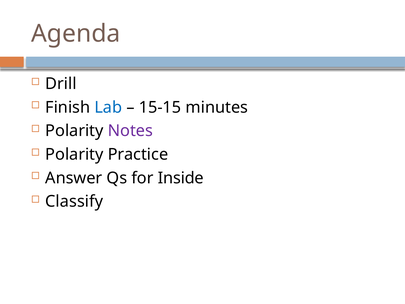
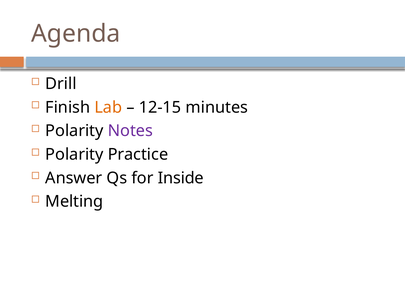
Lab colour: blue -> orange (108, 107)
15-15: 15-15 -> 12-15 (160, 107)
Classify: Classify -> Melting (74, 201)
